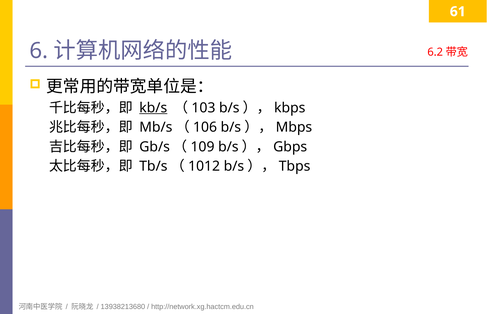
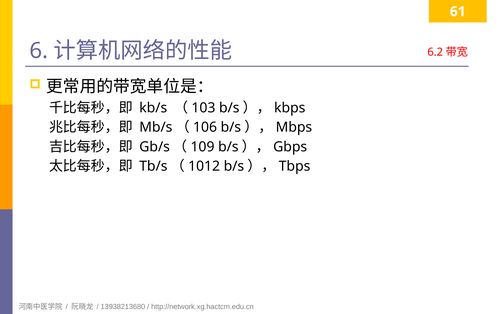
kb/s underline: present -> none (153, 108)
